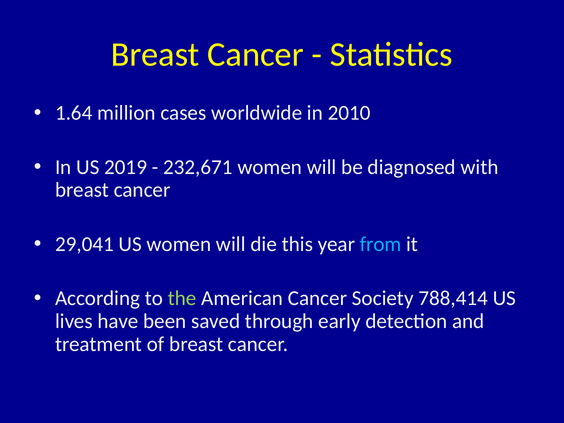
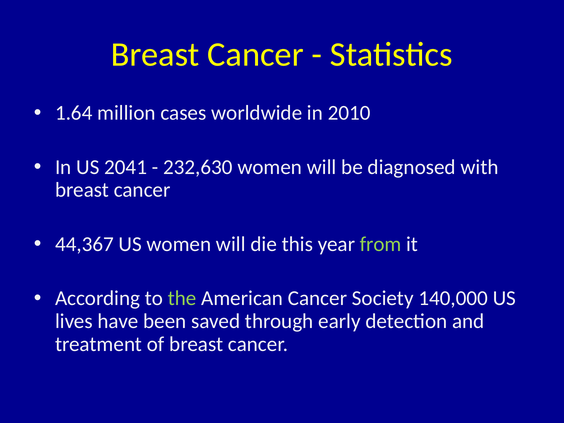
2019: 2019 -> 2041 (126, 167)
232,671: 232,671 -> 232,630 (198, 167)
29,041: 29,041 -> 44,367 (84, 244)
from colour: light blue -> light green (381, 244)
788,414: 788,414 -> 140,000 (453, 298)
